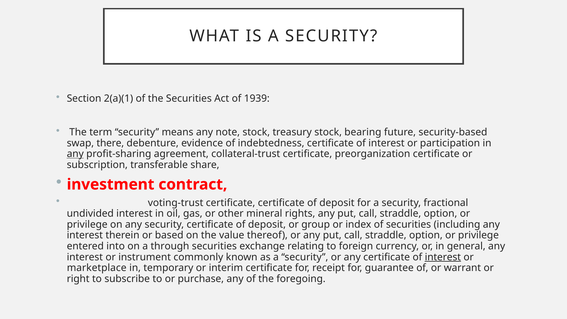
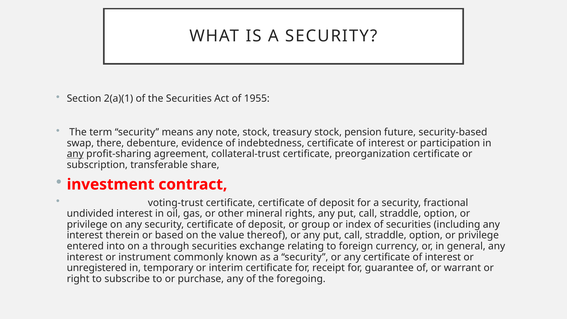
1939: 1939 -> 1955 (257, 99)
bearing: bearing -> pension (363, 132)
interest underline: present -> none (443, 257)
marketplace: marketplace -> unregistered (97, 268)
